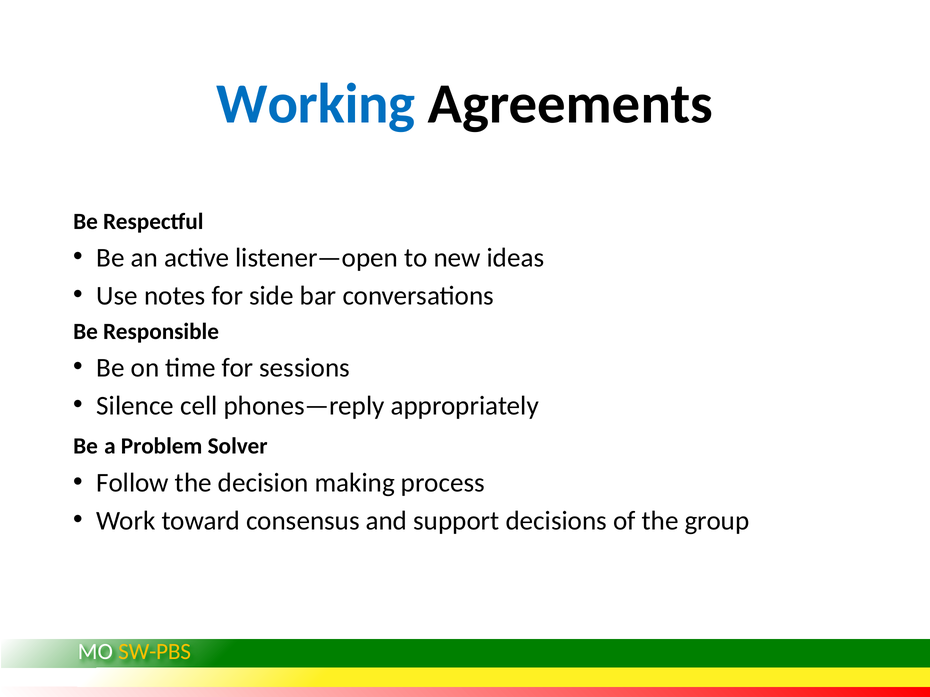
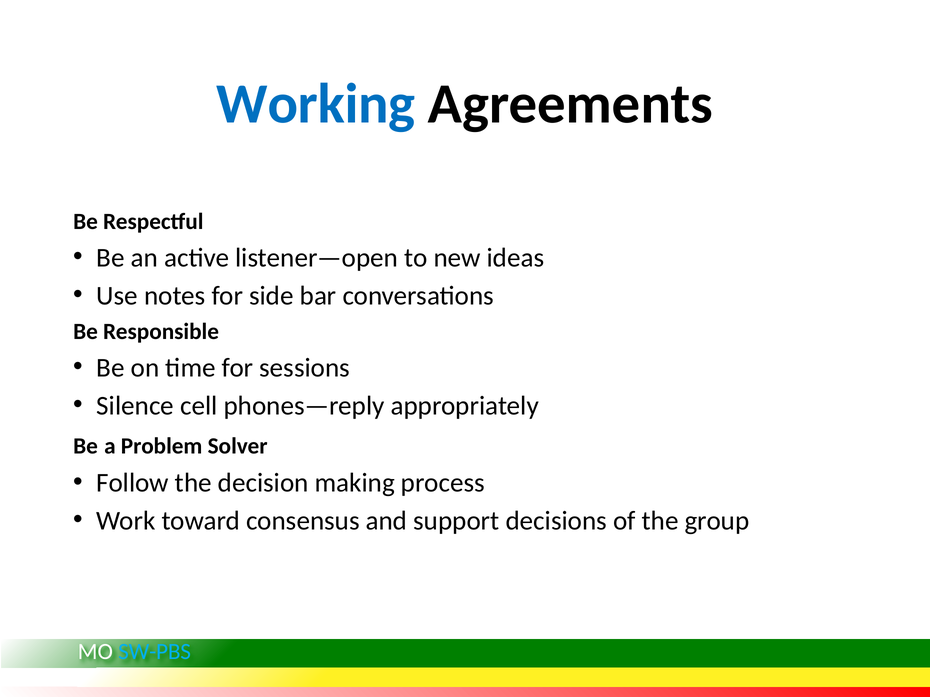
SW-PBS colour: yellow -> light blue (155, 652)
